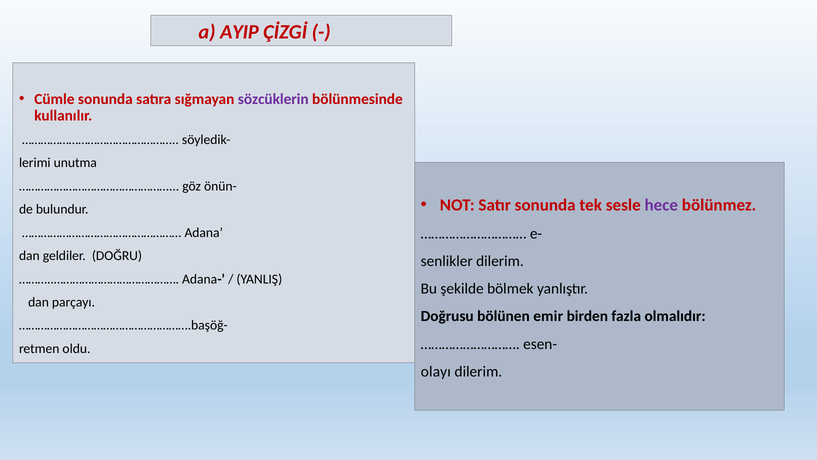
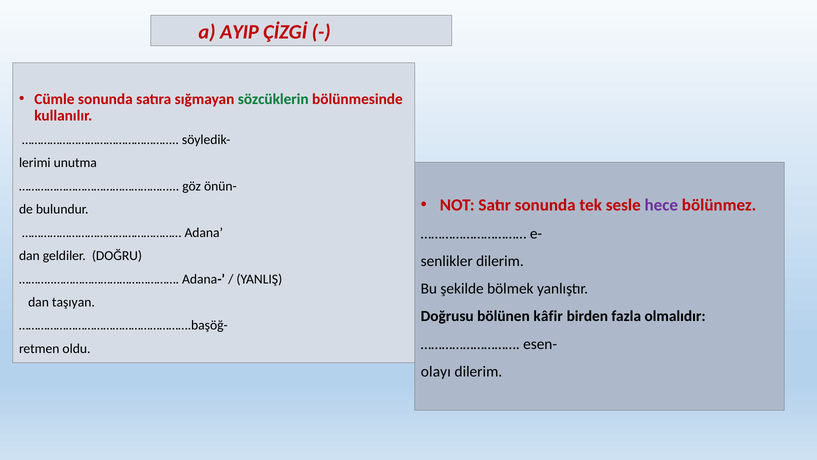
sözcüklerin colour: purple -> green (273, 99)
parçayı: parçayı -> taşıyan (73, 302)
emir: emir -> kâfir (548, 316)
